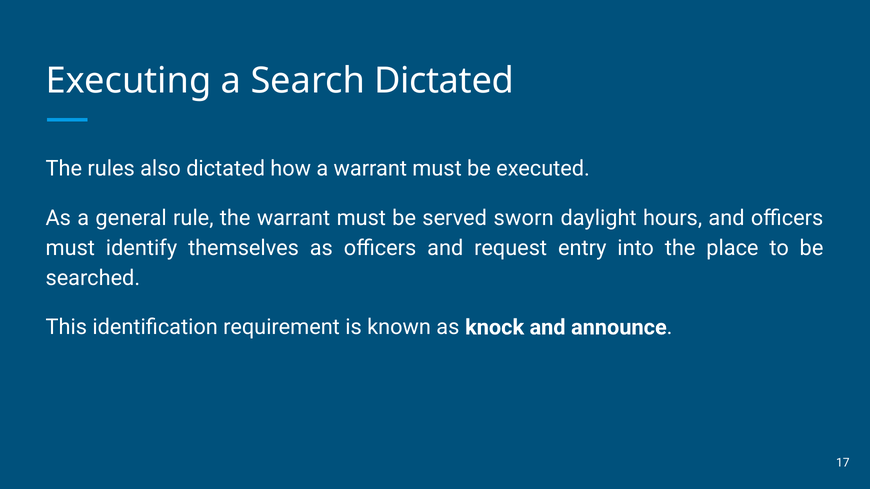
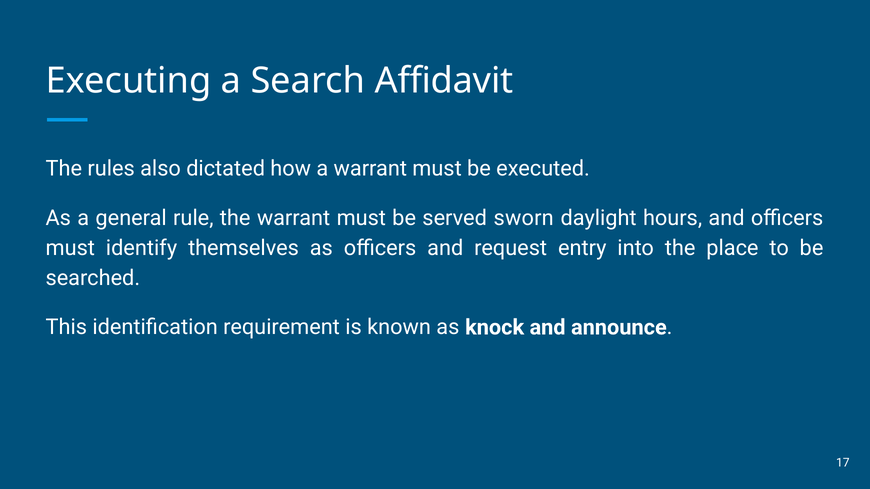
Search Dictated: Dictated -> Affidavit (444, 81)
